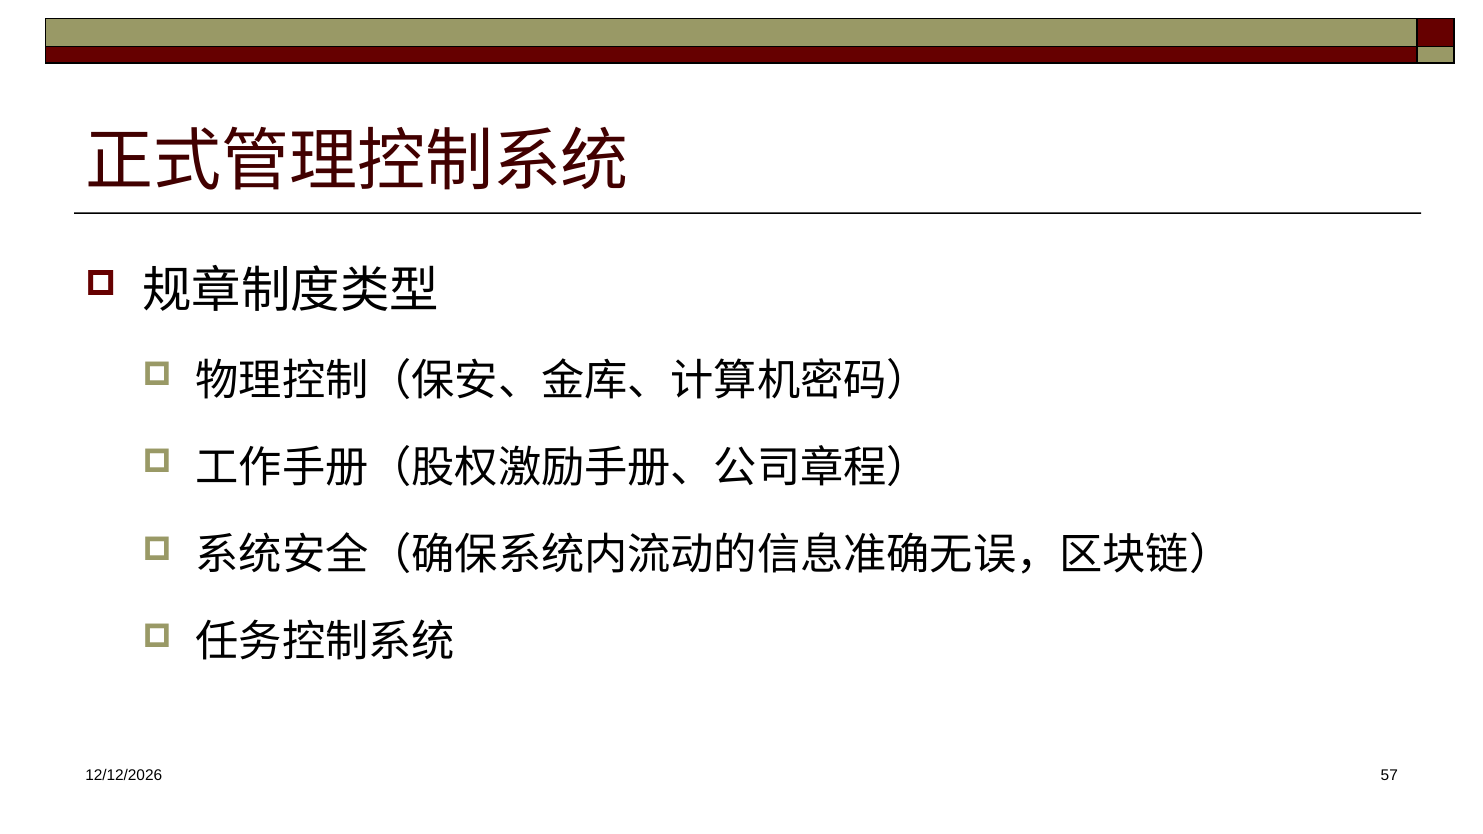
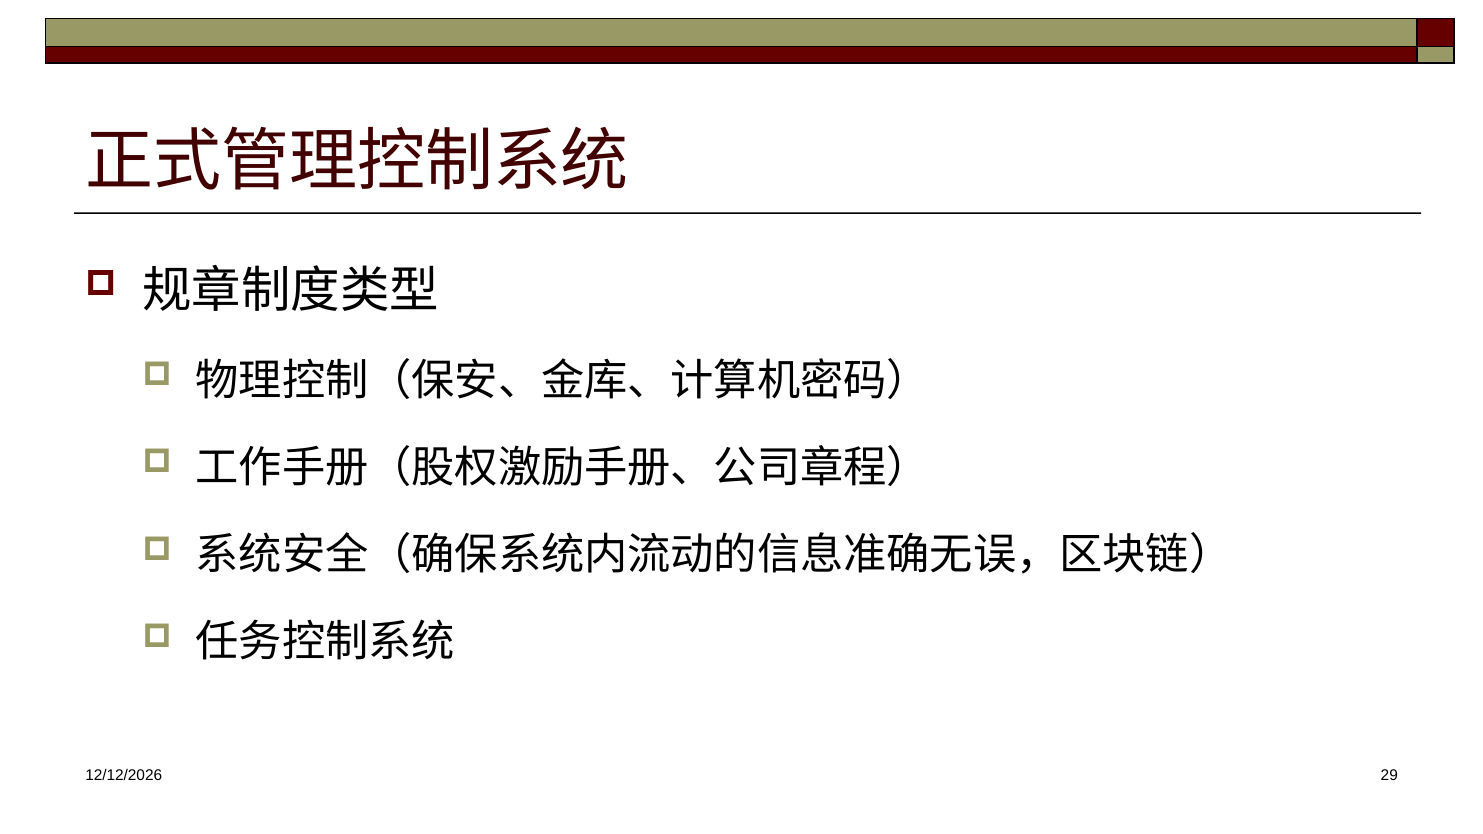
57: 57 -> 29 (1389, 776)
